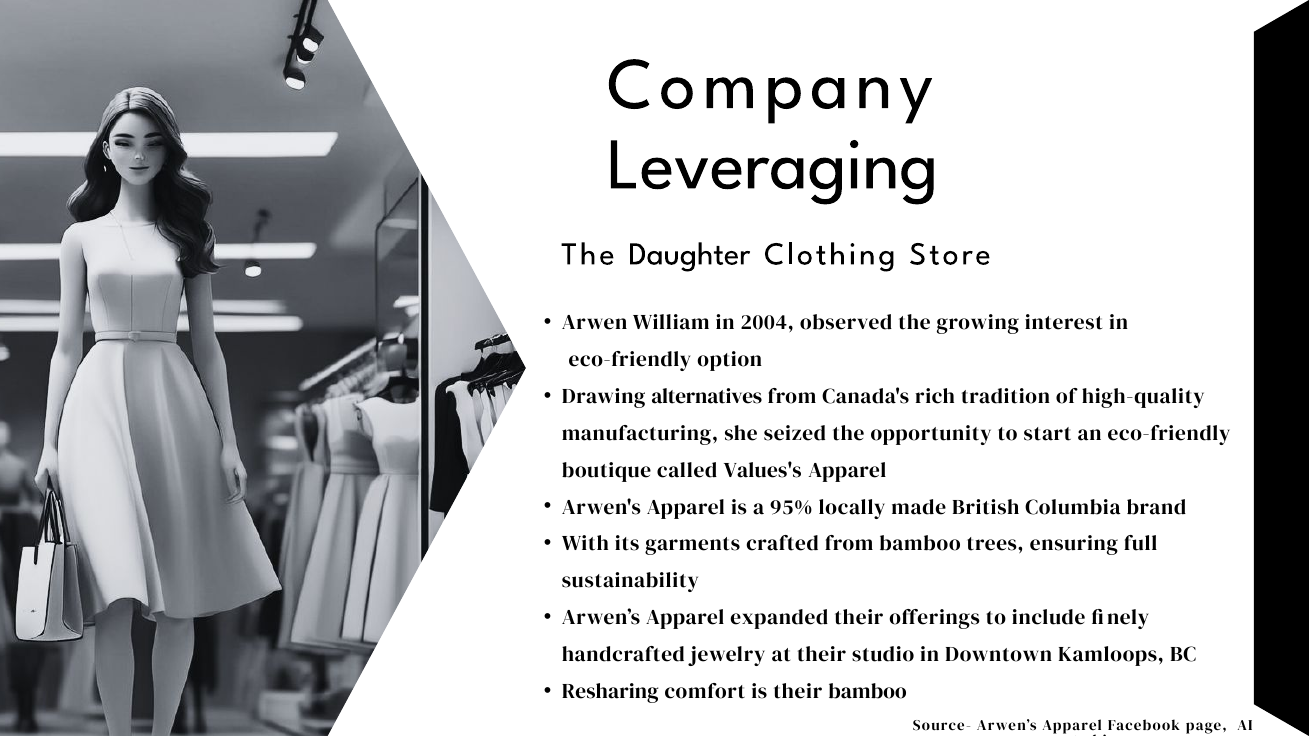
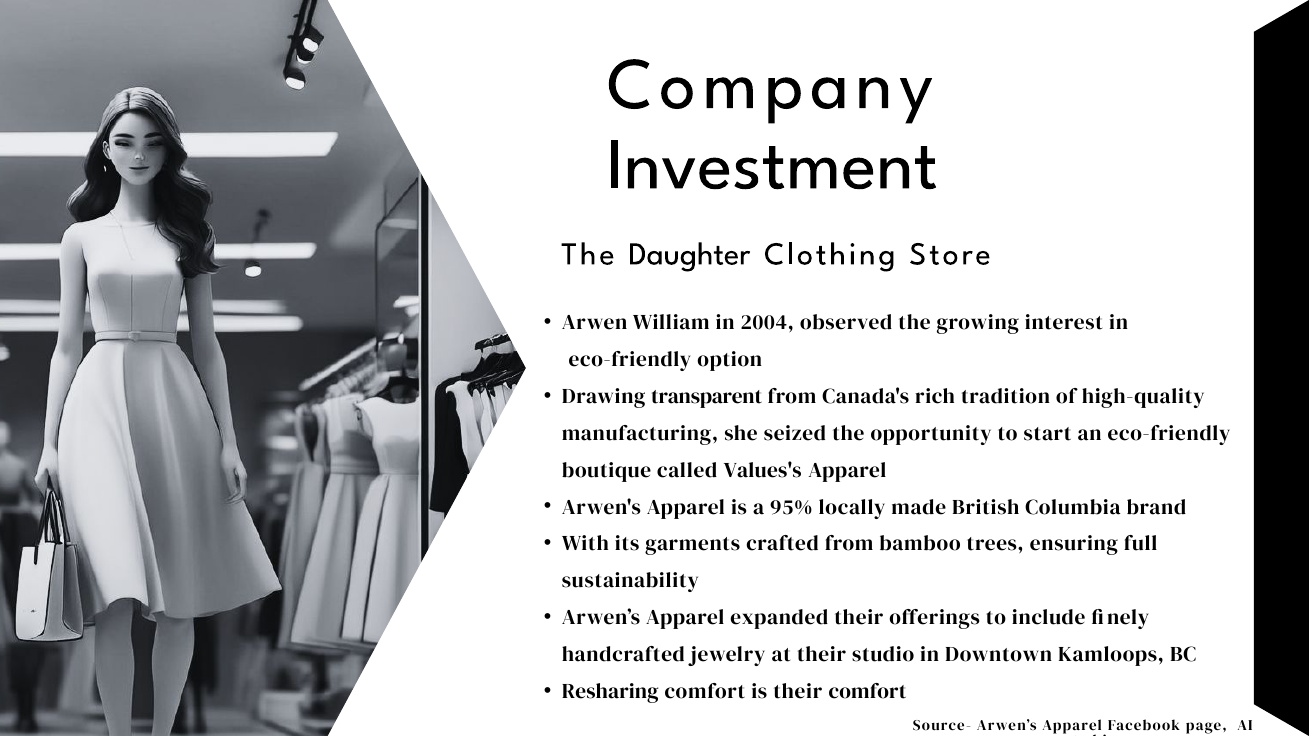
Leveraging: Leveraging -> Investment (772, 164)
alternatives: alternatives -> transparent (707, 396)
their bamboo: bamboo -> comfort (868, 692)
